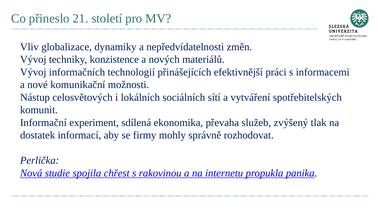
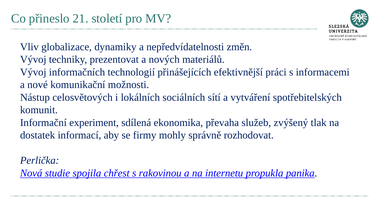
konzistence: konzistence -> prezentovat (114, 59)
